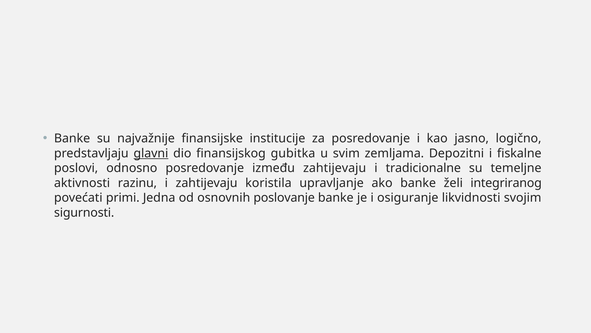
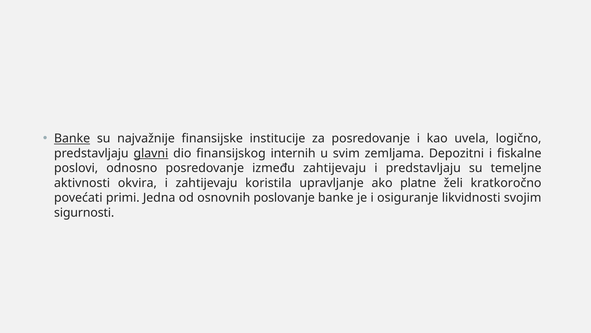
Banke underline: none -> present (72, 138)
jasno: jasno -> uvela (472, 138)
gubitka: gubitka -> internih (293, 153)
i tradicionalne: tradicionalne -> predstavljaju (423, 168)
razinu: razinu -> okvira (137, 183)
ako banke: banke -> platne (418, 183)
integriranog: integriranog -> kratkoročno (506, 183)
